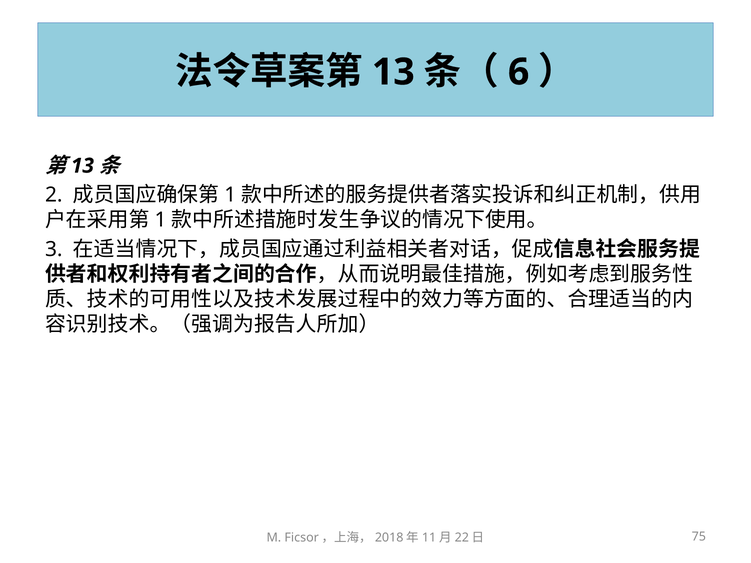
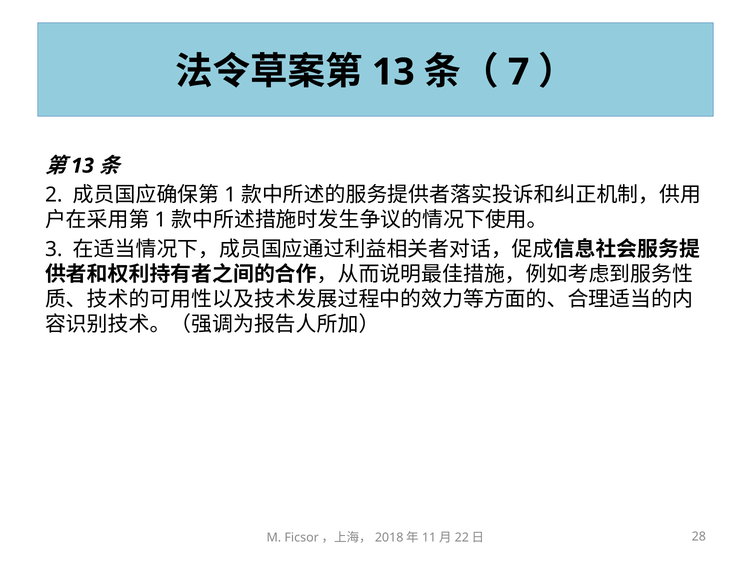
6: 6 -> 7 (519, 72)
75: 75 -> 28 (699, 537)
